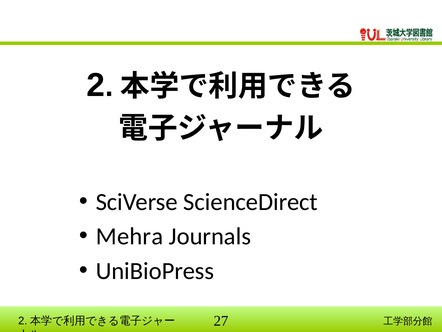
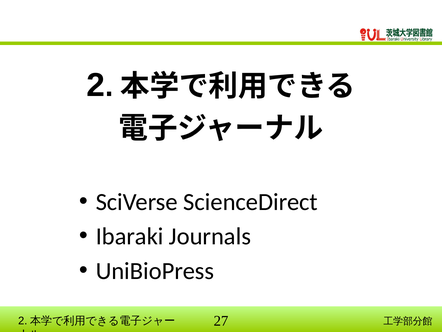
Mehra: Mehra -> Ibaraki (130, 236)
